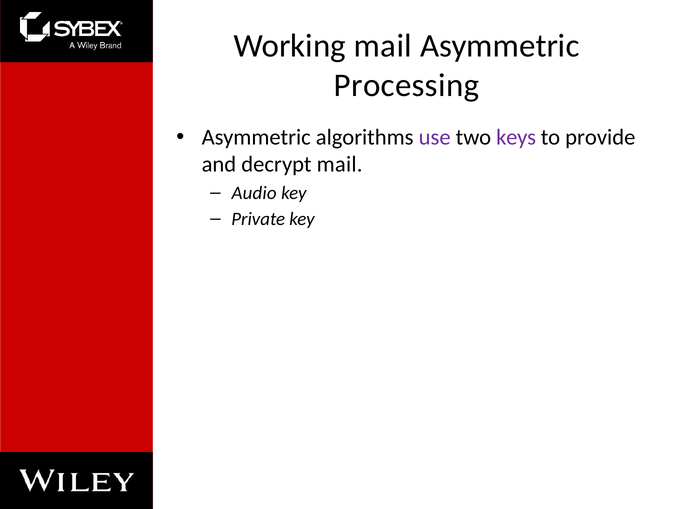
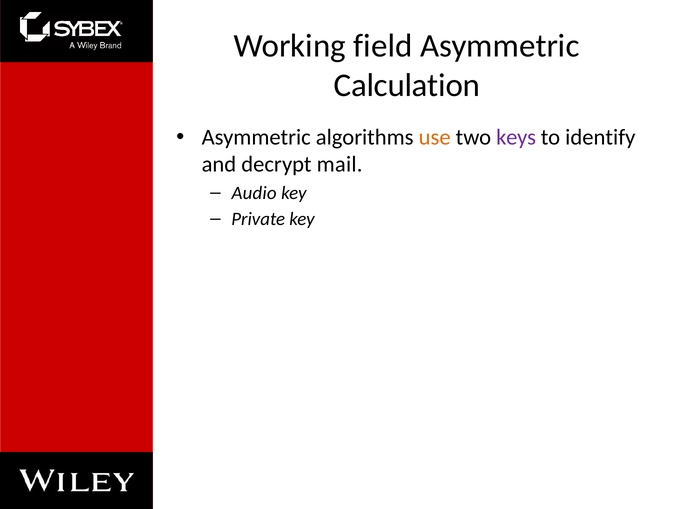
Working mail: mail -> field (383, 46)
Processing: Processing -> Calculation (407, 85)
use colour: purple -> orange (435, 137)
provide: provide -> identify (600, 137)
